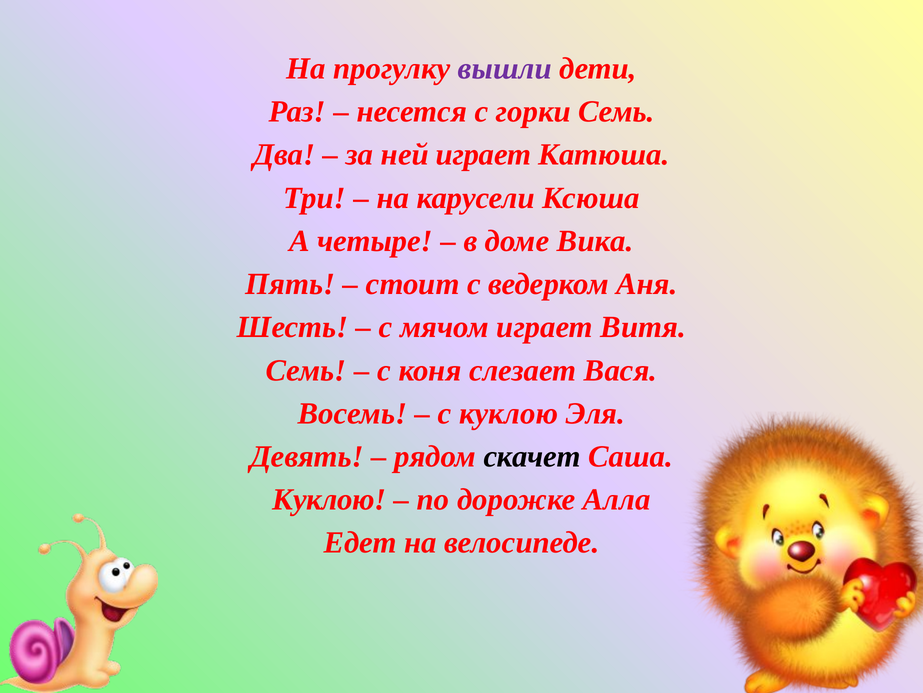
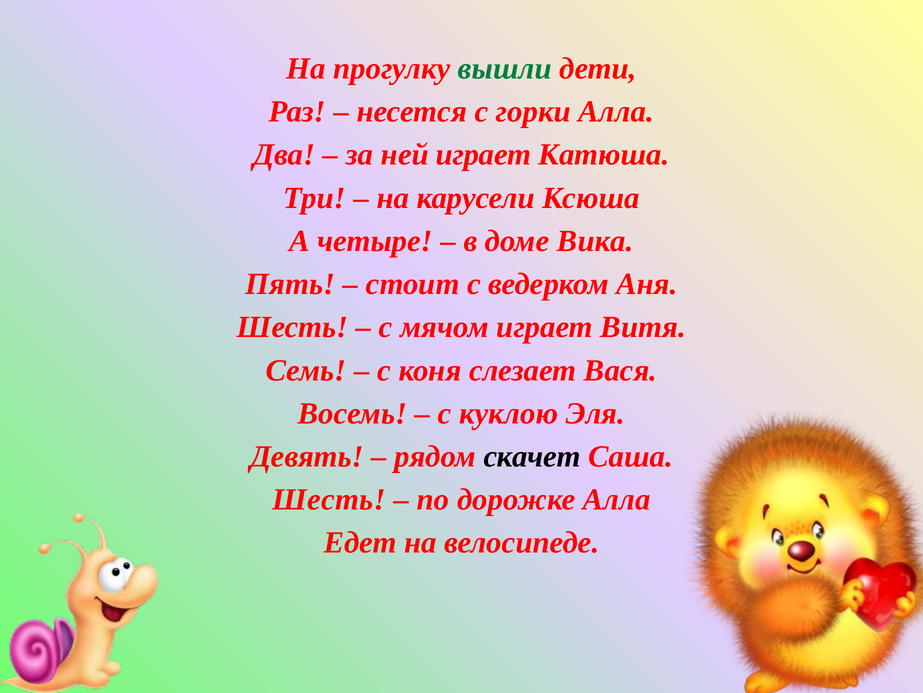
вышли colour: purple -> green (505, 69)
горки Семь: Семь -> Алла (616, 112)
Куклою: Куклою -> Шесть (329, 499)
